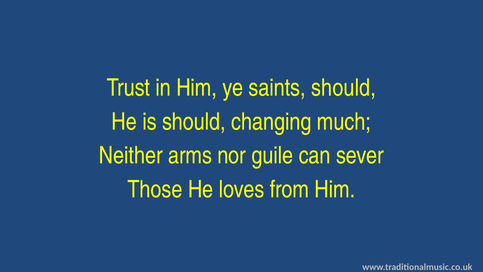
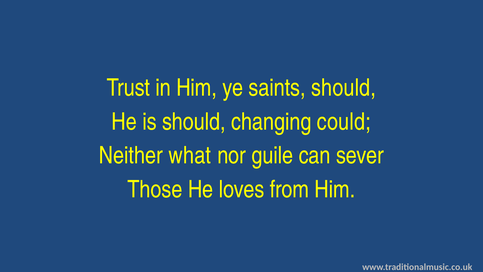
much: much -> could (344, 122)
arms: arms -> what (190, 155)
